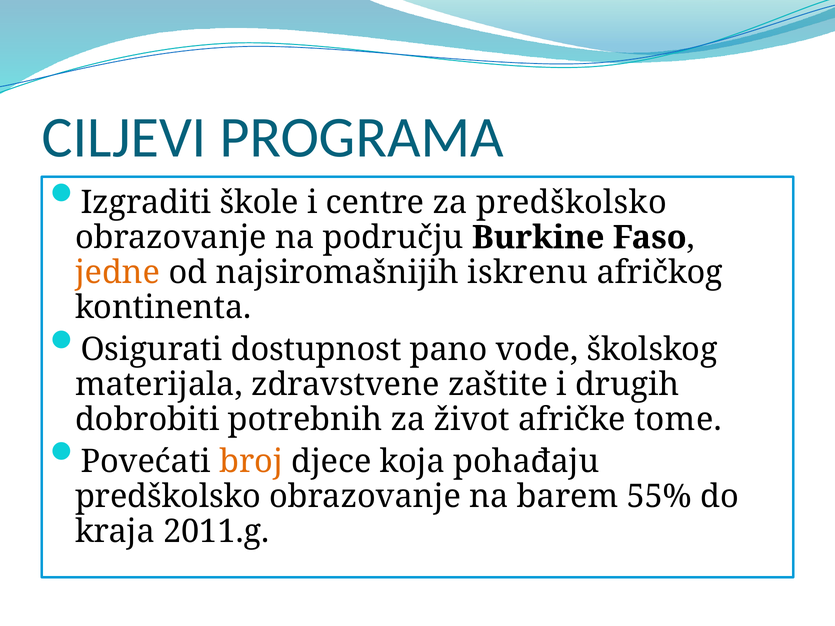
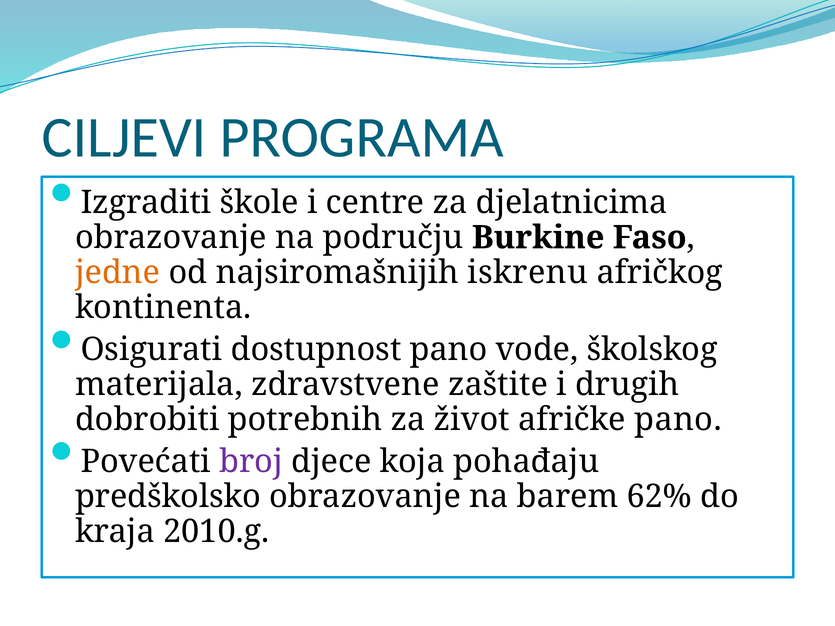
za predškolsko: predškolsko -> djelatnicima (572, 203)
afričke tome: tome -> pano (678, 420)
broj colour: orange -> purple (251, 461)
55%: 55% -> 62% (659, 497)
2011.g: 2011.g -> 2010.g (216, 532)
